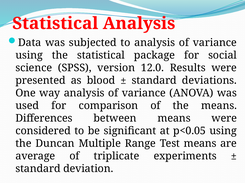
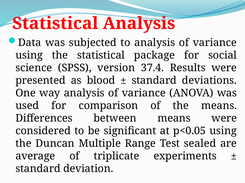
12.0: 12.0 -> 37.4 (152, 68)
Test means: means -> sealed (200, 144)
